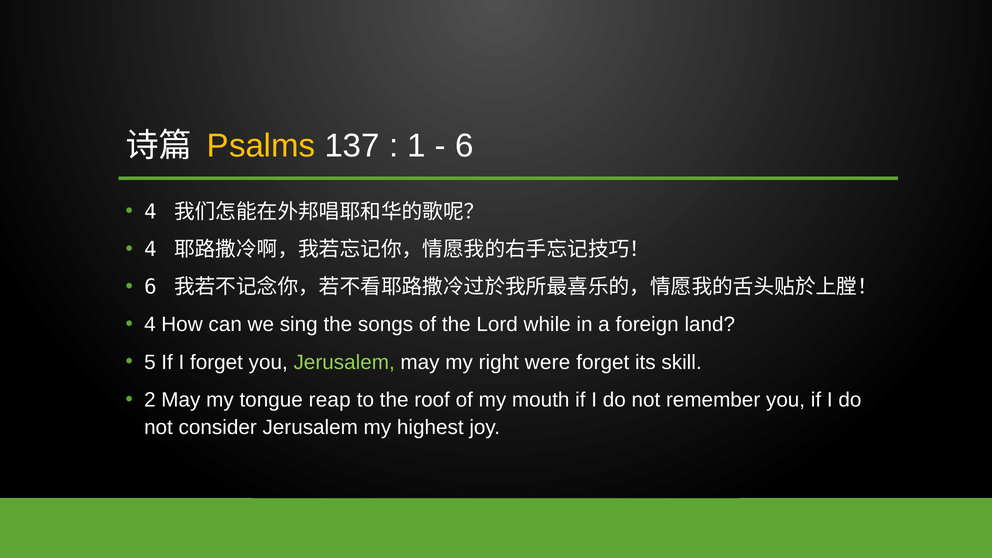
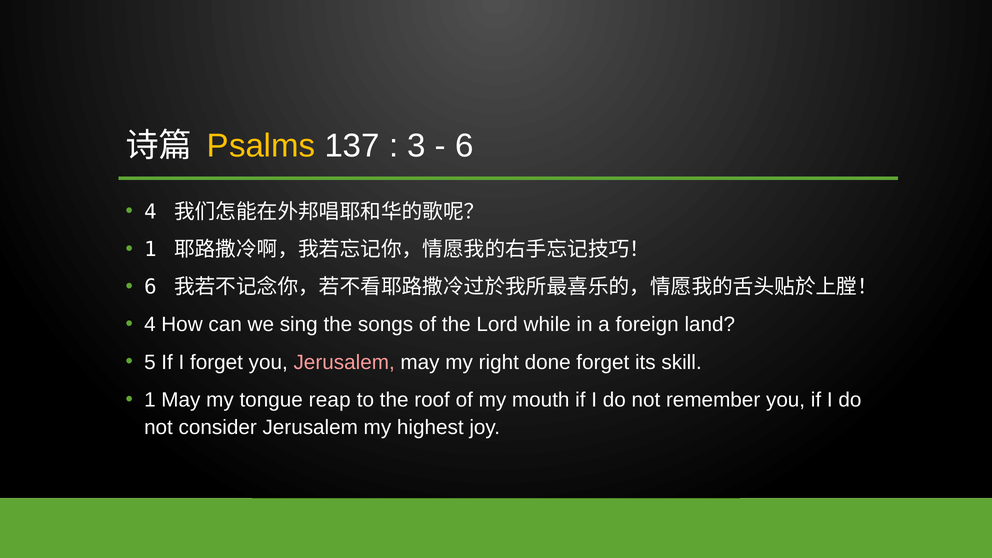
1: 1 -> 3 (417, 146)
4: 4 -> 1 (150, 249)
Jerusalem colour: light green -> pink (344, 362)
were: were -> done (548, 362)
2: 2 -> 1 (150, 400)
